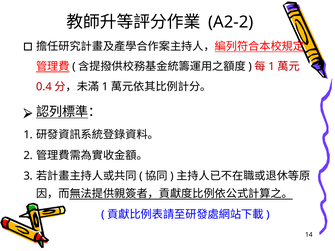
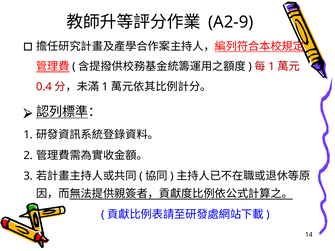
A2-2: A2-2 -> A2-9 (231, 22)
